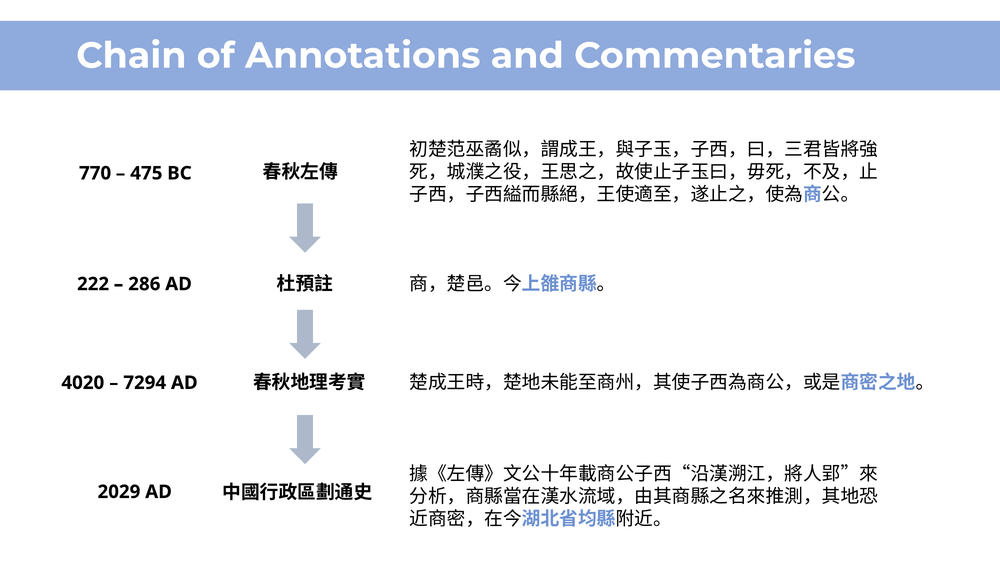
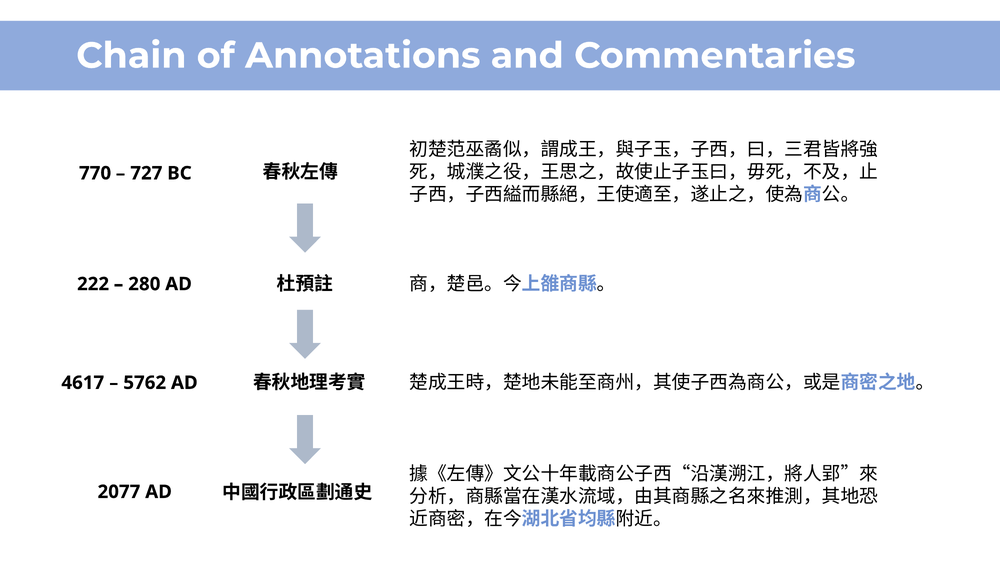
475: 475 -> 727 (146, 173)
286: 286 -> 280 (144, 284)
4020: 4020 -> 4617 (83, 383)
7294: 7294 -> 5762 (145, 383)
2029: 2029 -> 2077 (119, 492)
